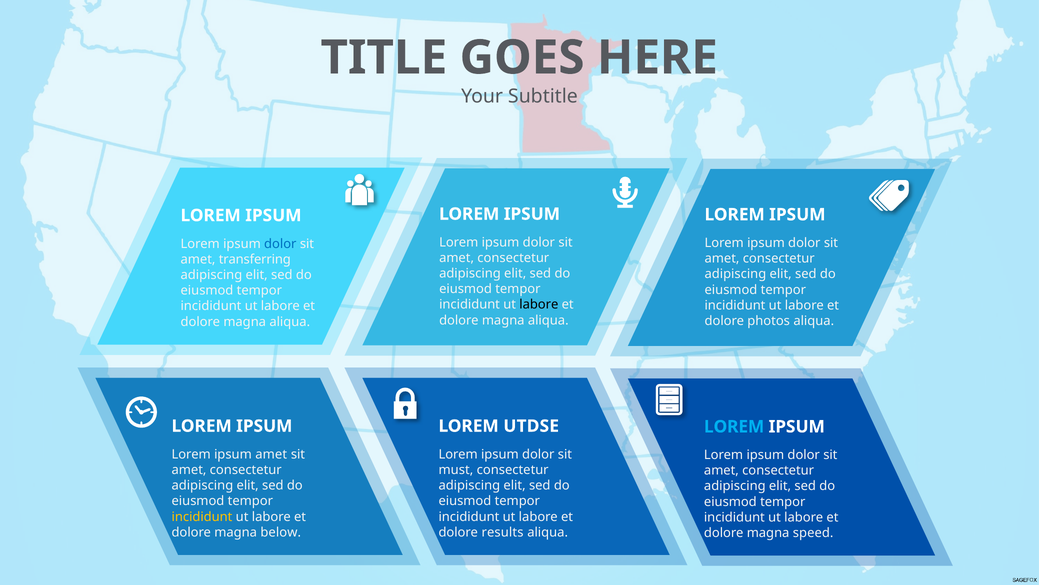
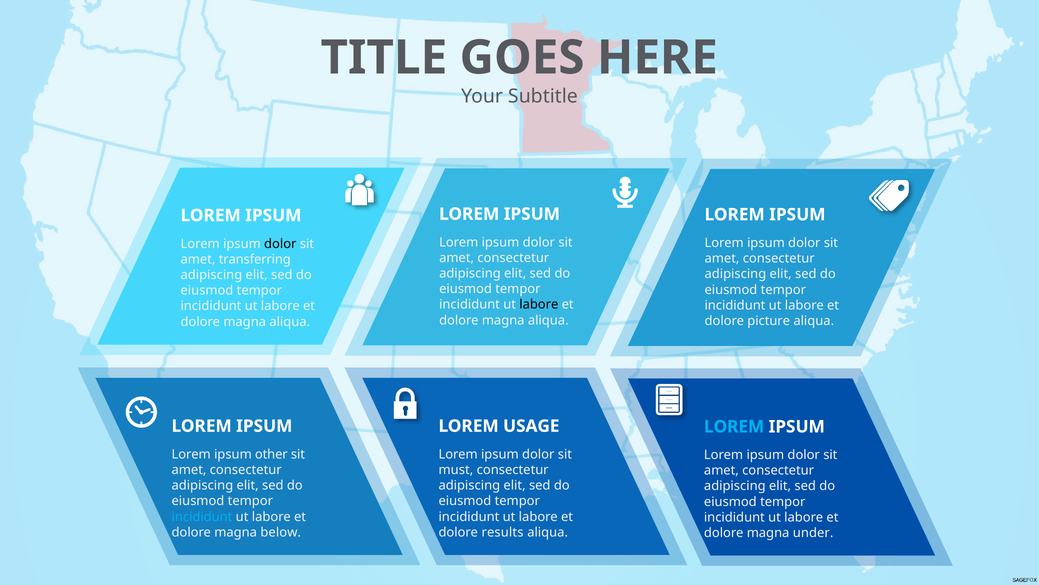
dolor colour: blue -> black (280, 244)
photos: photos -> picture (769, 321)
UTDSE: UTDSE -> USAGE (531, 426)
ipsum amet: amet -> other (271, 454)
incididunt colour: yellow -> light blue (202, 516)
speed: speed -> under (813, 532)
